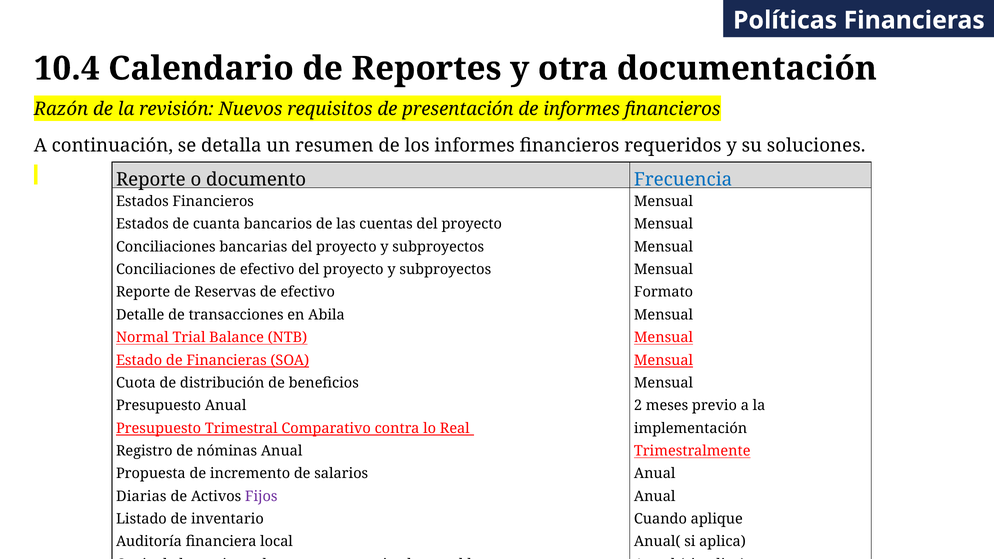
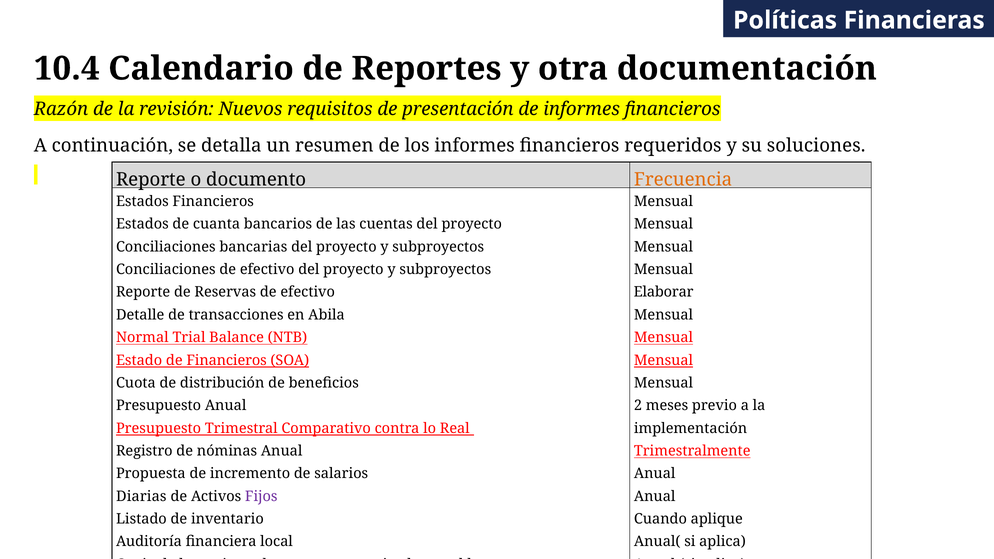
Frecuencia colour: blue -> orange (683, 180)
Formato: Formato -> Elaborar (664, 292)
de Financieras: Financieras -> Financieros (227, 360)
